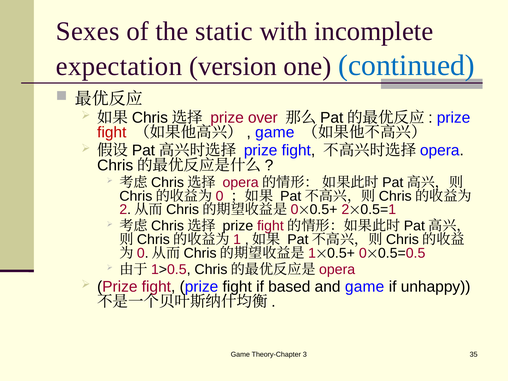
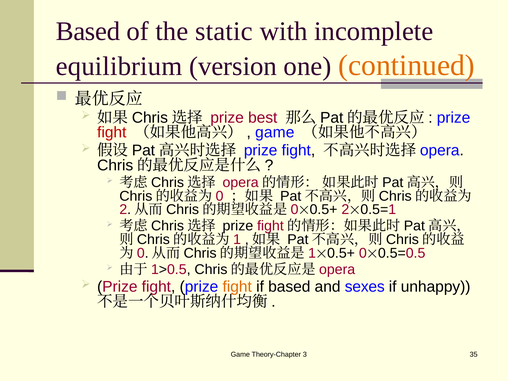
Sexes: Sexes -> Based (88, 31)
expectation: expectation -> equilibrium (119, 66)
continued colour: blue -> orange (407, 65)
over: over -> best (263, 118)
fight colour: black -> orange (237, 287)
and game: game -> sexes (365, 287)
